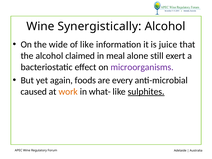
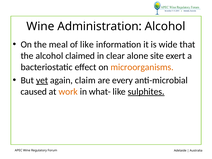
Synergistically: Synergistically -> Administration (100, 26)
wide: wide -> meal (58, 44)
juice: juice -> wide (168, 44)
meal: meal -> clear (116, 56)
still: still -> site (157, 56)
microorganisms colour: purple -> orange (142, 67)
yet underline: none -> present (42, 80)
foods: foods -> claim (85, 80)
